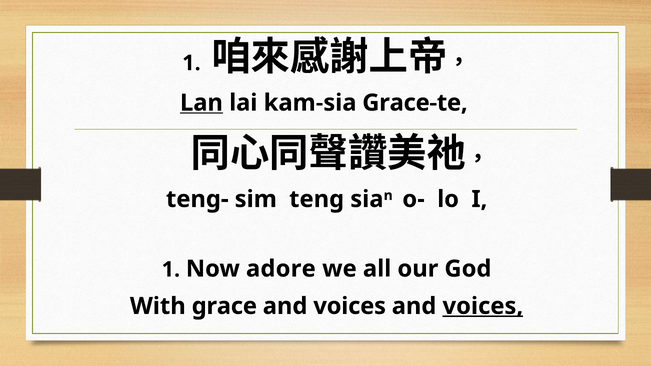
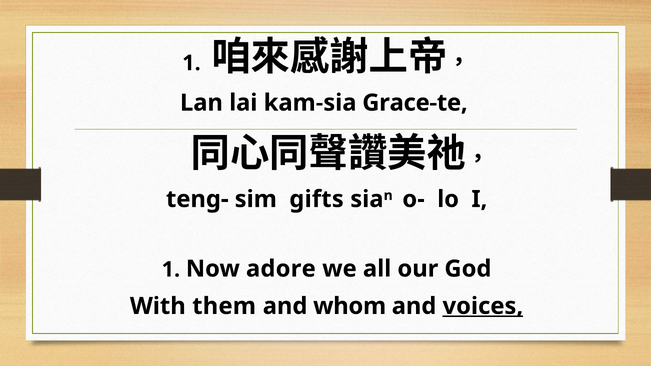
Lan underline: present -> none (201, 103)
teng: teng -> gifts (317, 199)
grace: grace -> them (224, 306)
voices: voices -> whom (350, 306)
